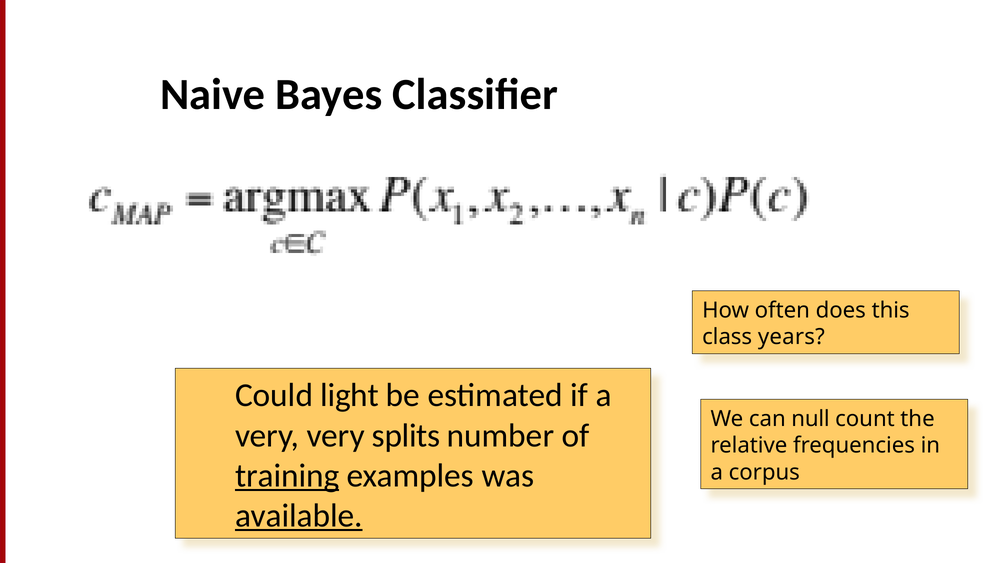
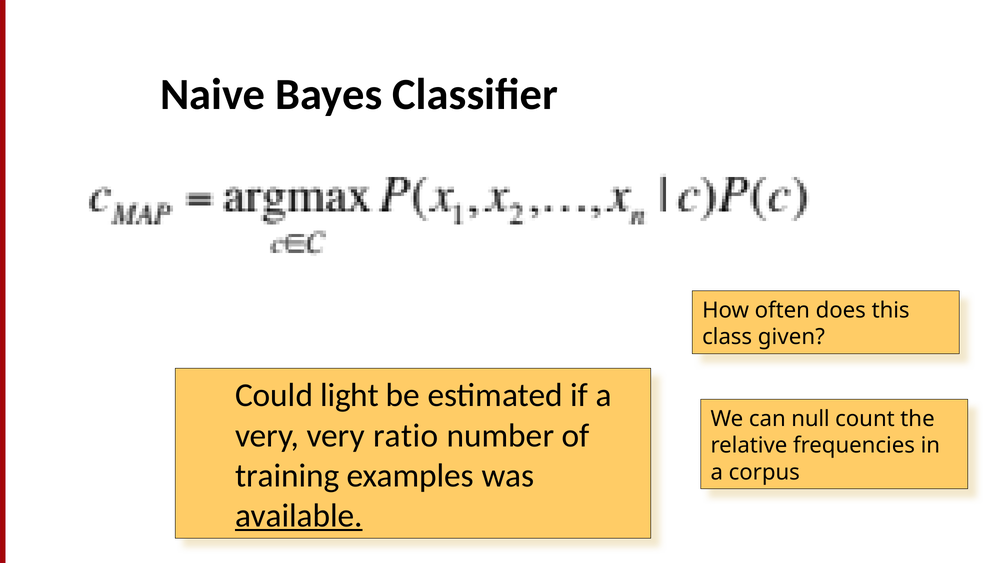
years: years -> given (791, 337)
splits: splits -> ratio (406, 436)
training underline: present -> none (287, 476)
